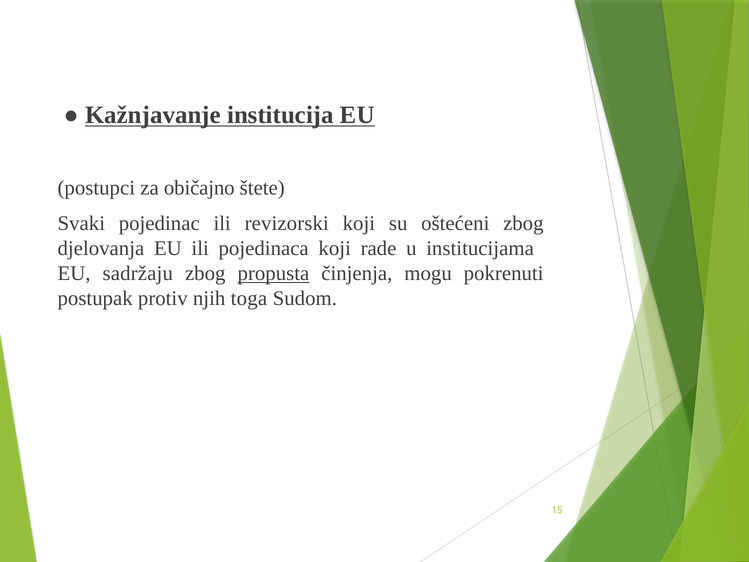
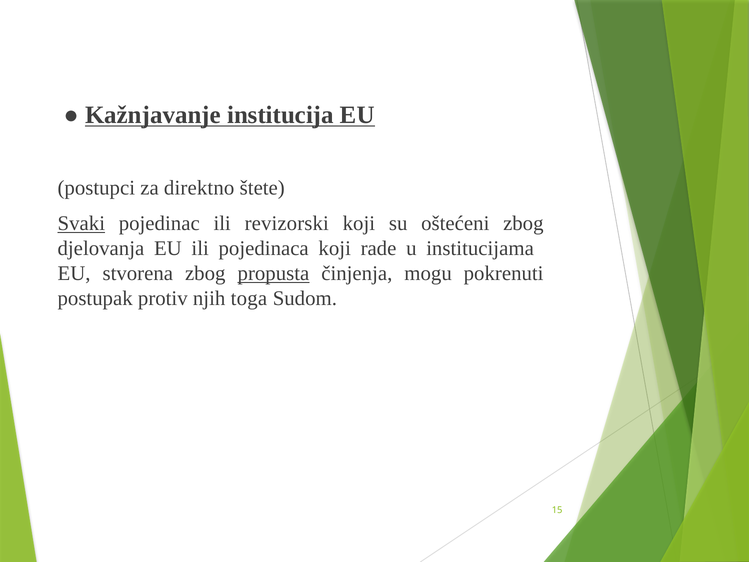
običajno: običajno -> direktno (199, 188)
Svaki underline: none -> present (81, 223)
sadržaju: sadržaju -> stvorena (138, 273)
